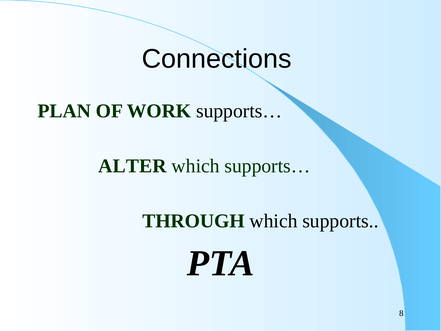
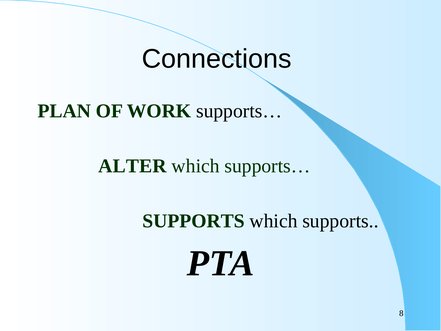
THROUGH: THROUGH -> SUPPORTS (193, 221)
